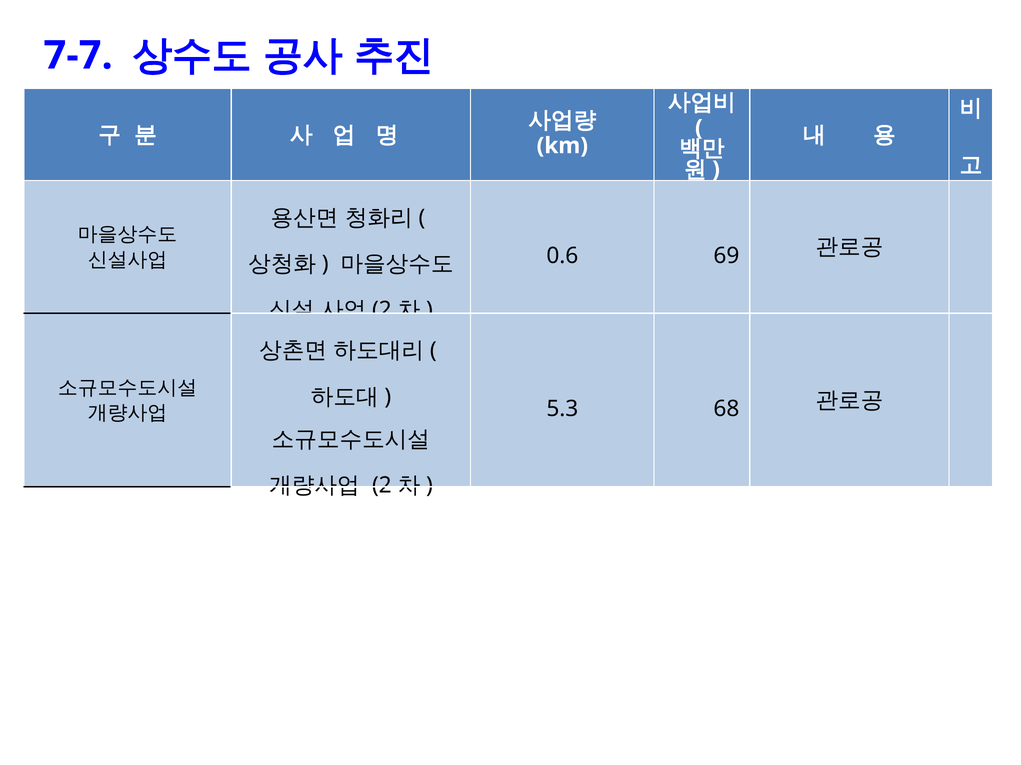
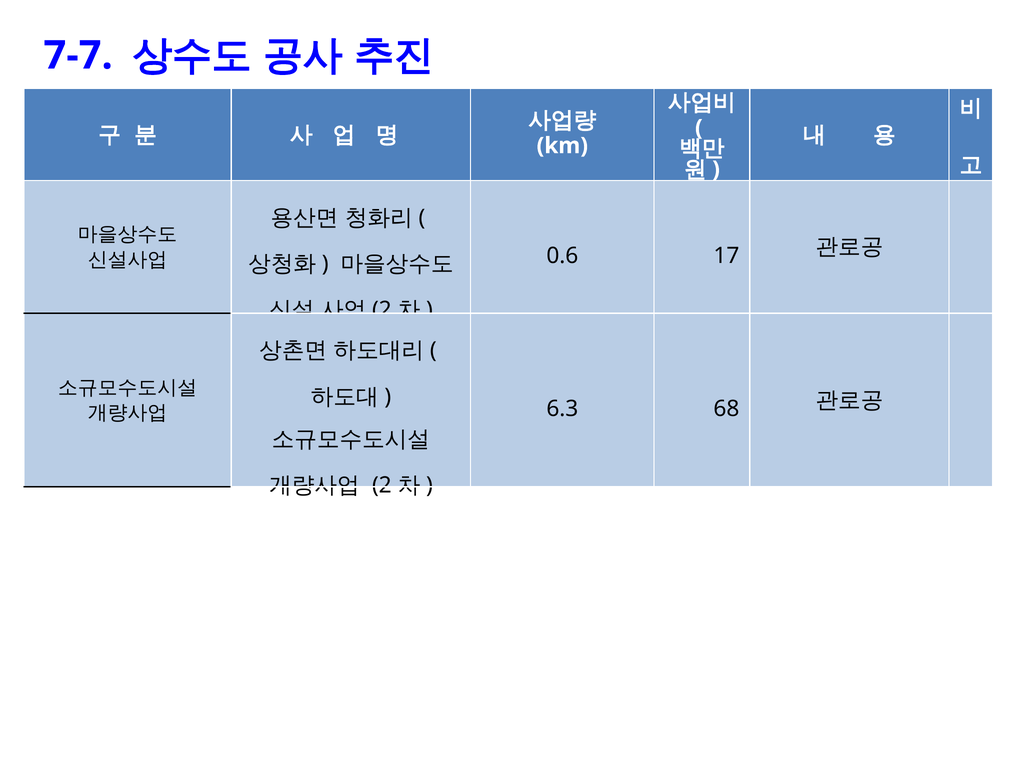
69: 69 -> 17 (726, 256)
5.3: 5.3 -> 6.3 (562, 409)
